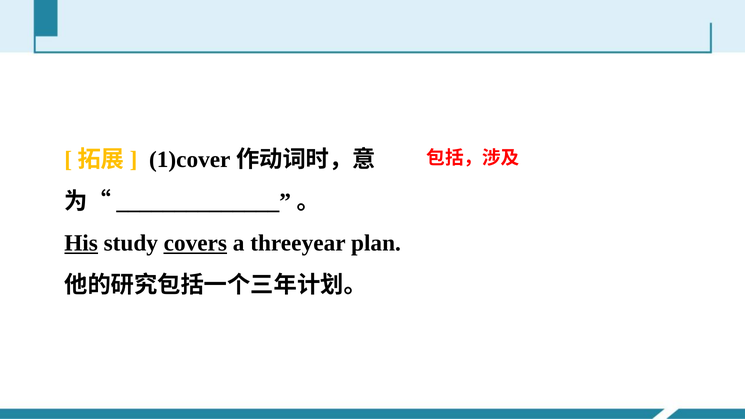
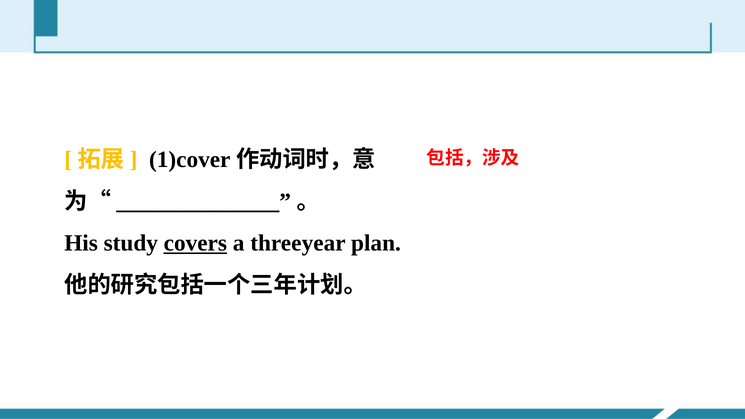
His underline: present -> none (81, 243)
